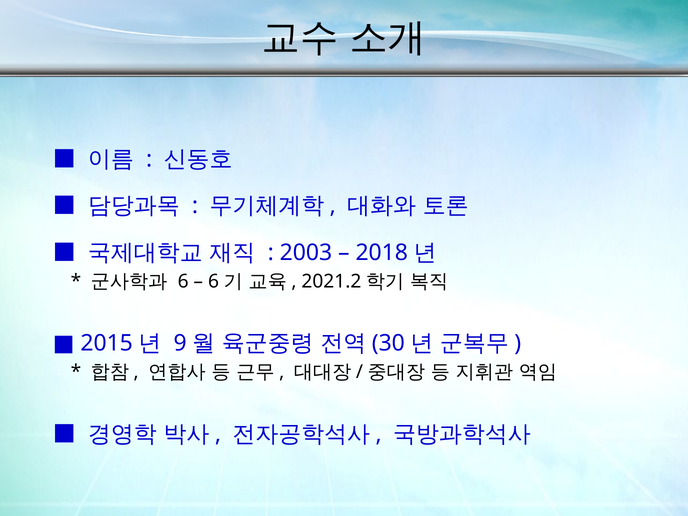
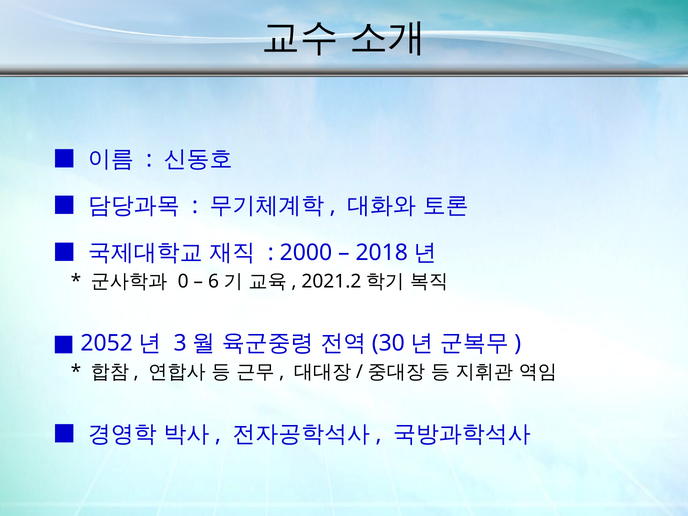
2003: 2003 -> 2000 (306, 253)
6: 6 -> 0 (183, 281)
2015: 2015 -> 2052 (107, 343)
9: 9 -> 3 (180, 343)
